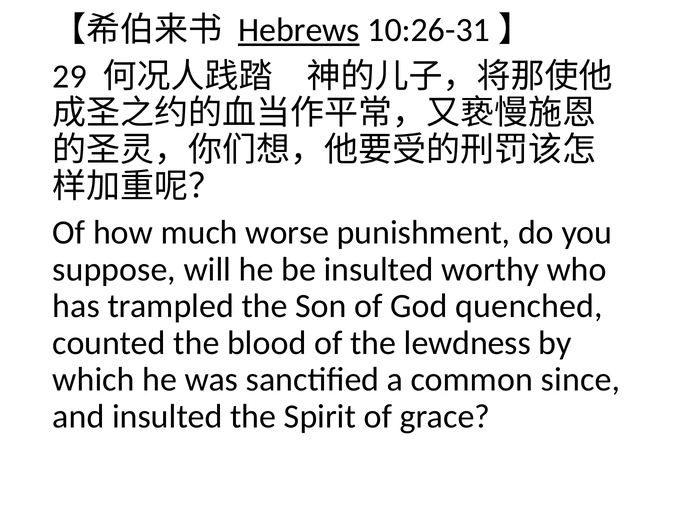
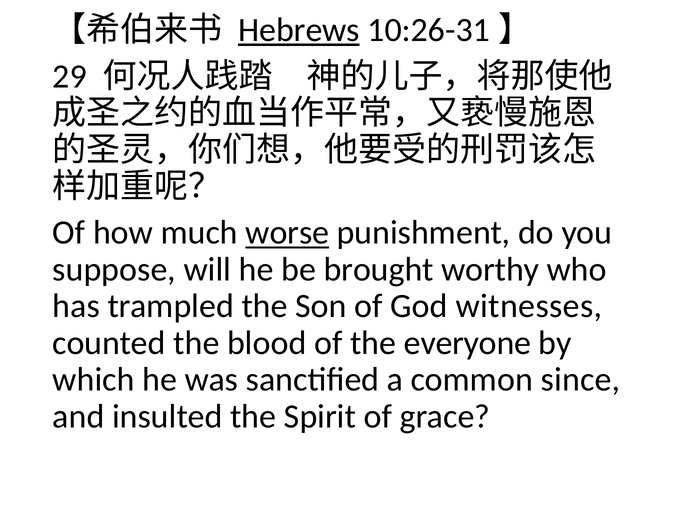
worse underline: none -> present (287, 233)
be insulted: insulted -> brought (379, 269)
quenched: quenched -> witnesses (529, 306)
lewdness: lewdness -> everyone (467, 343)
